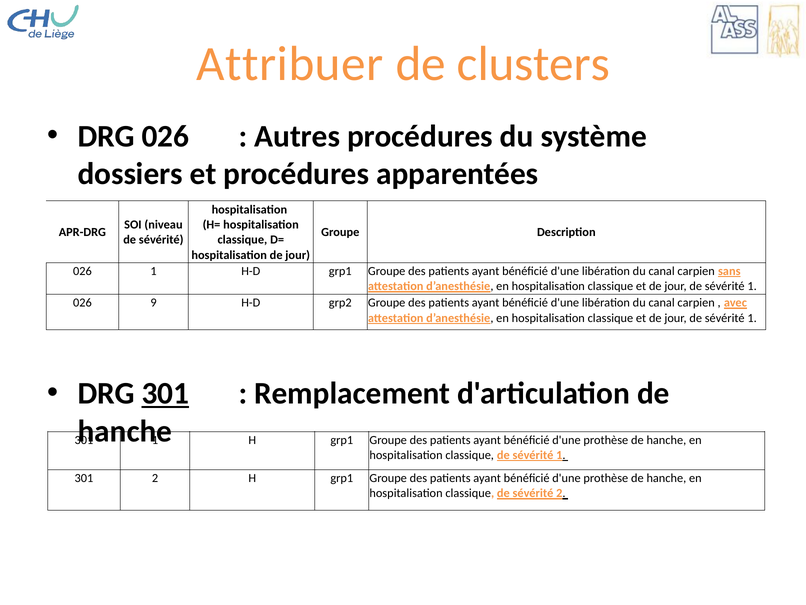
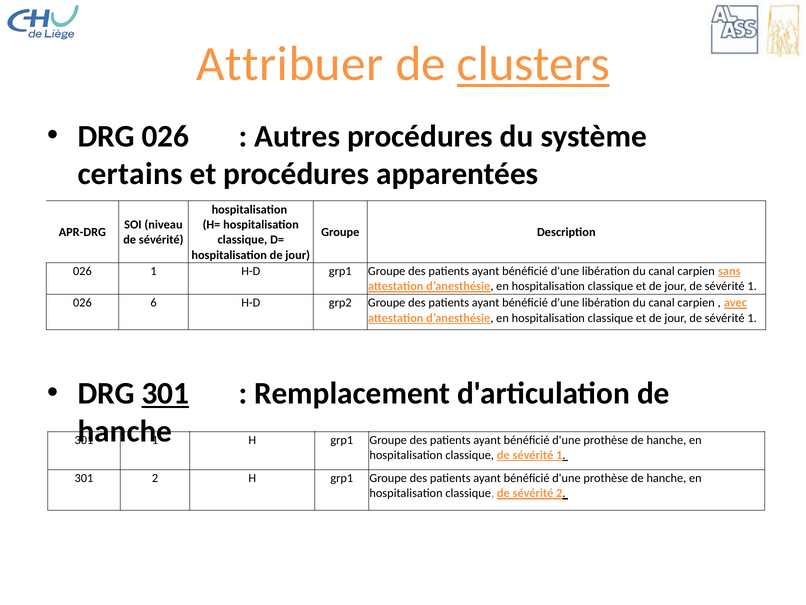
clusters underline: none -> present (533, 64)
dossiers: dossiers -> certains (130, 174)
9: 9 -> 6 (153, 303)
